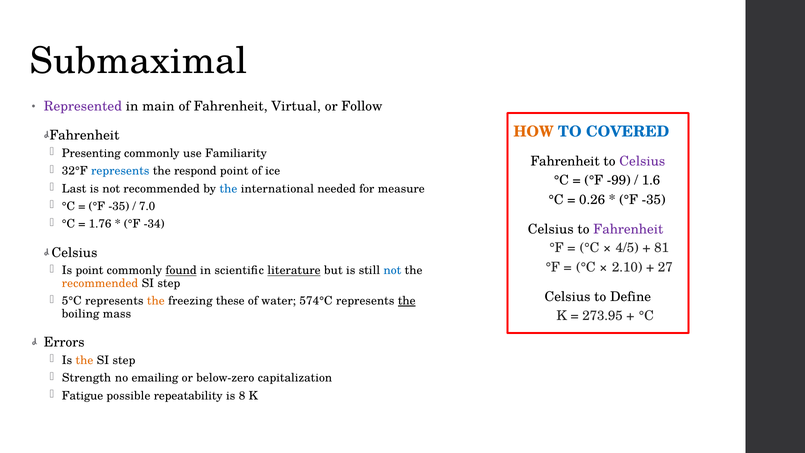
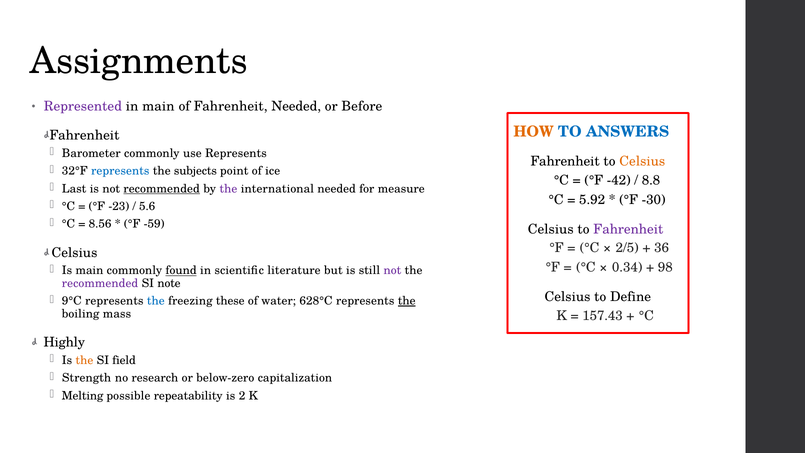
Submaximal: Submaximal -> Assignments (139, 61)
Fahrenheit Virtual: Virtual -> Needed (296, 106)
Follow: Follow -> Before (362, 106)
COVERED: COVERED -> ANSWERS (628, 132)
Presenting: Presenting -> Barometer (91, 153)
use Familiarity: Familiarity -> Represents (236, 153)
Celsius colour: purple -> orange (642, 161)
respond: respond -> subjects (195, 171)
-99: -99 -> -42 (619, 180)
1.6: 1.6 -> 8.8 (651, 180)
recommended underline: none -> present (162, 189)
the colour: blue -> purple (228, 189)
0.26: 0.26 -> 5.92 (592, 200)
-35: -35 -> -30 (654, 200)
-35: -35 -> -23 (119, 206)
7.0: 7.0 -> 5.6 (147, 206)
1.76: 1.76 -> 8.56 (100, 224)
-34: -34 -> -59 (154, 224)
4/5: 4/5 -> 2/5 (627, 248)
81: 81 -> 36 (662, 248)
2.10: 2.10 -> 0.34 (627, 267)
27: 27 -> 98 (665, 267)
Is point: point -> main (89, 270)
literature underline: present -> none (294, 270)
not colour: blue -> purple (392, 270)
recommended colour: orange -> purple (100, 283)
step: step -> note (169, 283)
5°C: 5°C -> 9°C (72, 301)
the colour: orange -> blue (156, 301)
574°C: 574°C -> 628°C (316, 301)
273.95: 273.95 -> 157.43 (603, 316)
Errors: Errors -> Highly (64, 342)
step: step -> field (124, 360)
emailing: emailing -> research (155, 378)
Fatigue: Fatigue -> Melting (82, 395)
8: 8 -> 2 (242, 395)
